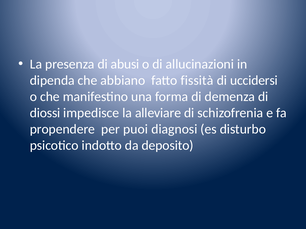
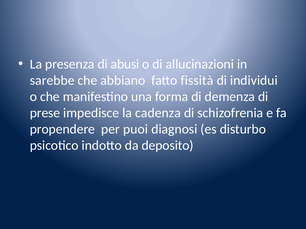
dipenda: dipenda -> sarebbe (52, 81)
uccidersi: uccidersi -> individui (254, 81)
diossi: diossi -> prese (45, 113)
alleviare: alleviare -> cadenza (158, 113)
